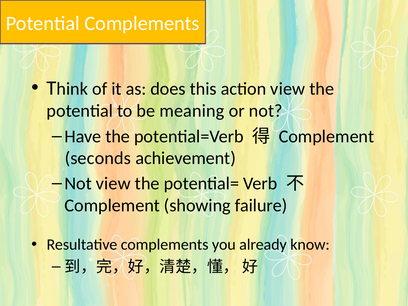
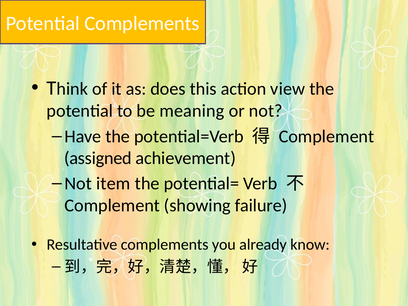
seconds: seconds -> assigned (98, 158)
Not view: view -> item (113, 184)
